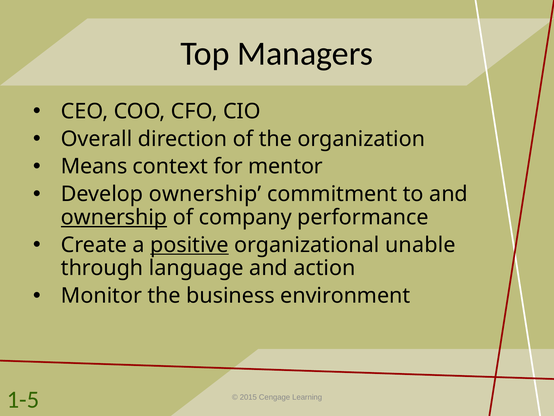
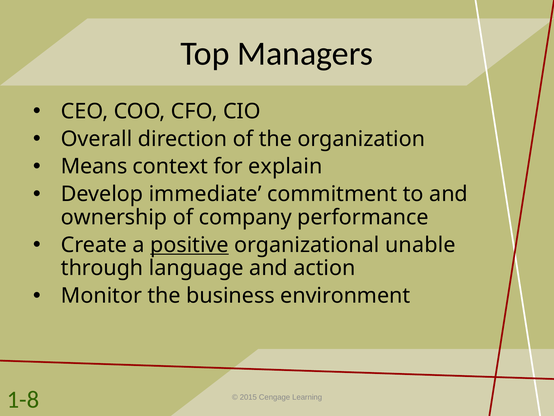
mentor: mentor -> explain (285, 166)
Develop ownership: ownership -> immediate (205, 194)
ownership underline: present -> none (114, 217)
1-5: 1-5 -> 1-8 (23, 399)
